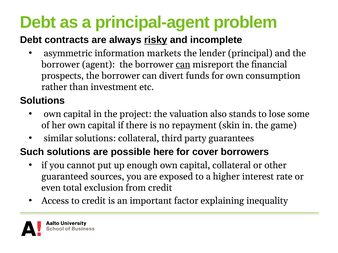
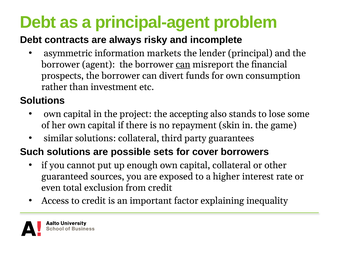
risky underline: present -> none (156, 40)
valuation: valuation -> accepting (189, 114)
here: here -> sets (163, 152)
